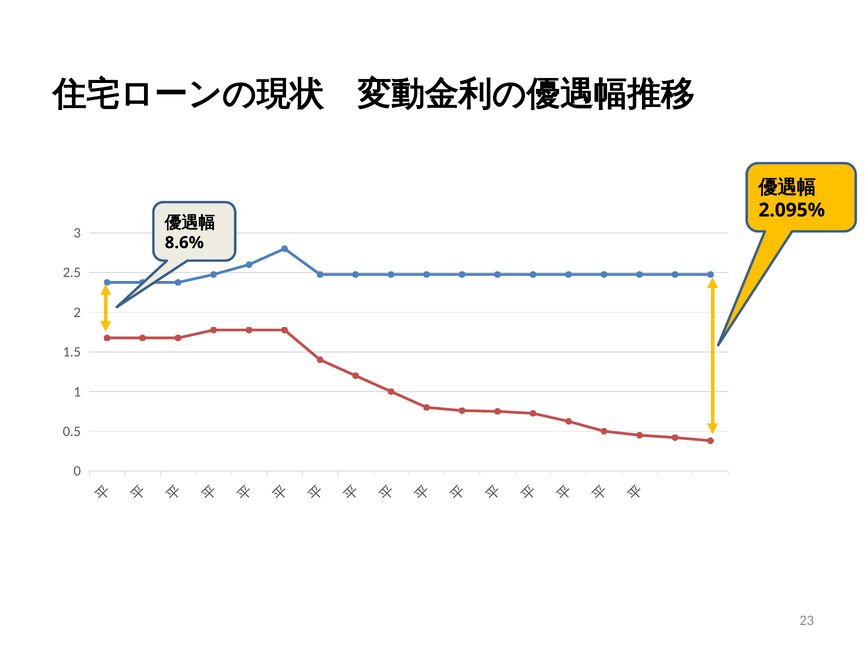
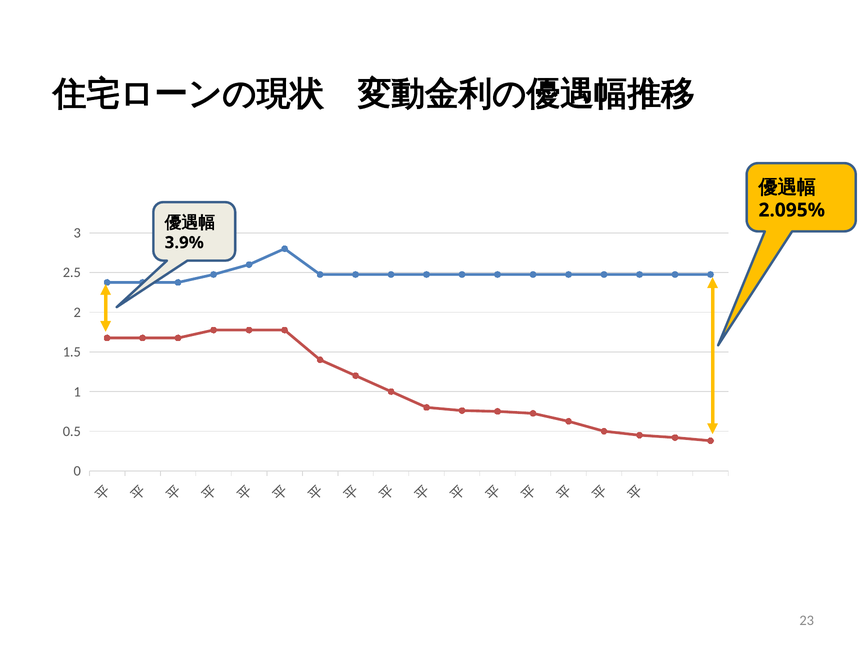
8.6%: 8.6% -> 3.9% (184, 242)
